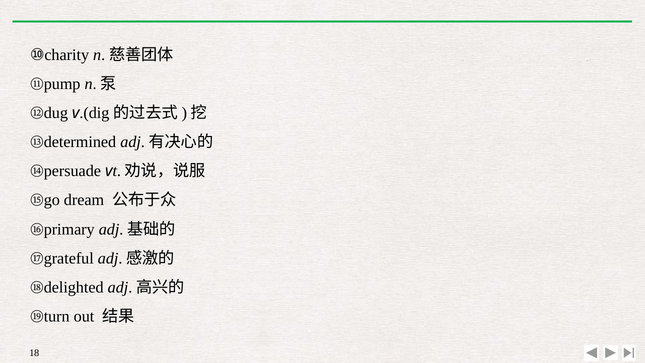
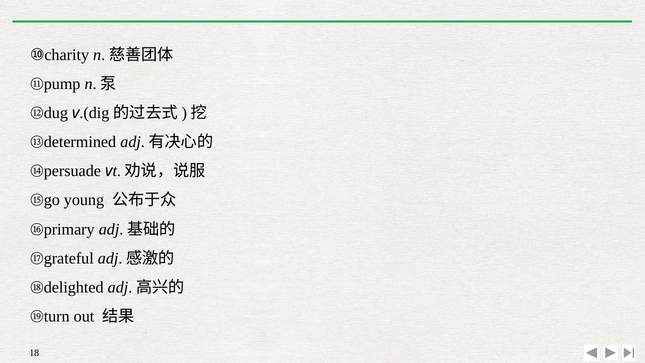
dream: dream -> young (84, 200)
